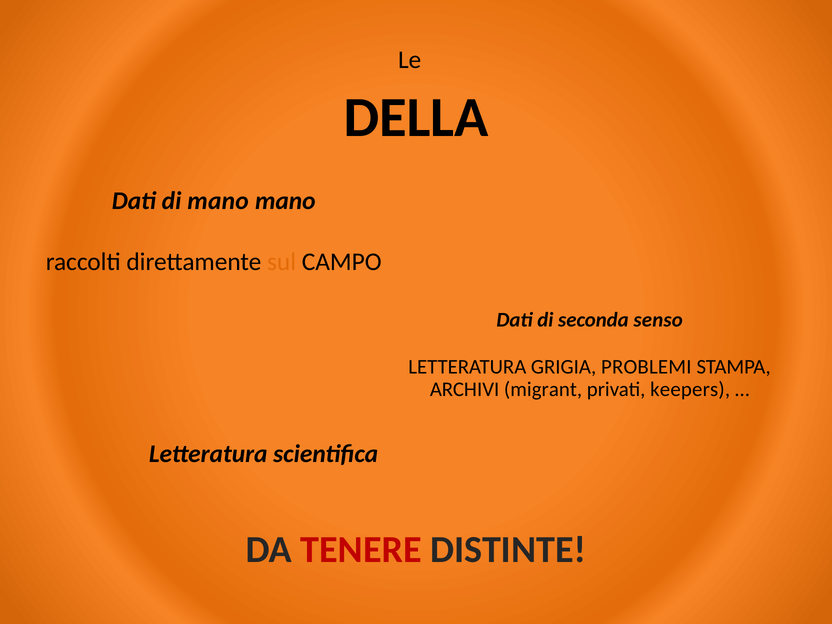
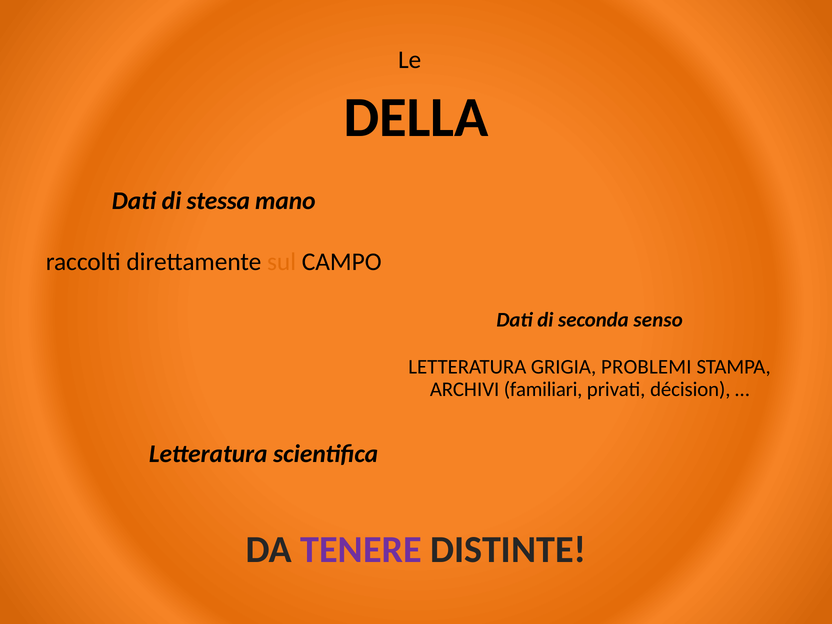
di mano: mano -> stessa (218, 201)
migrant: migrant -> familiari (543, 390)
keepers: keepers -> décision (690, 390)
TENERE colour: red -> purple (361, 550)
